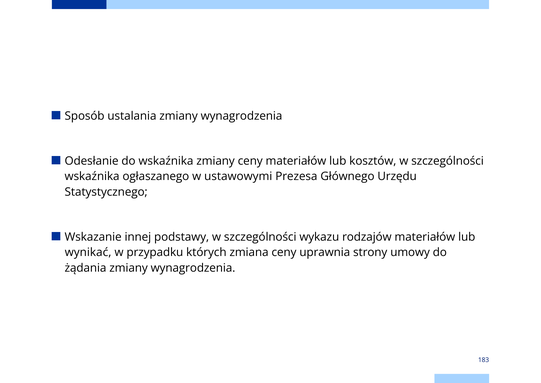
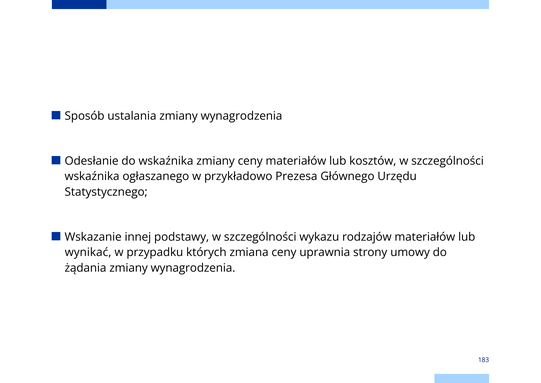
ustawowymi: ustawowymi -> przykładowo (238, 176)
